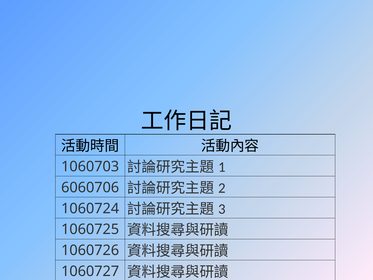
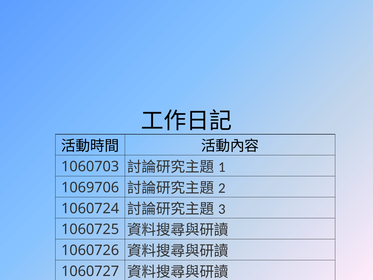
6060706: 6060706 -> 1069706 (90, 187)
